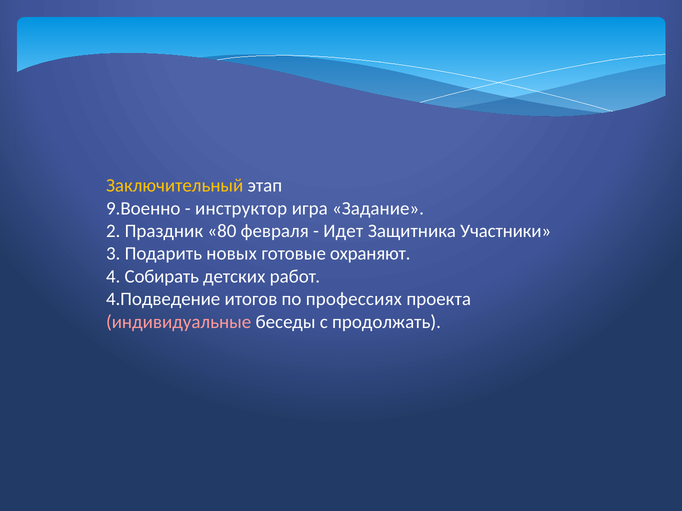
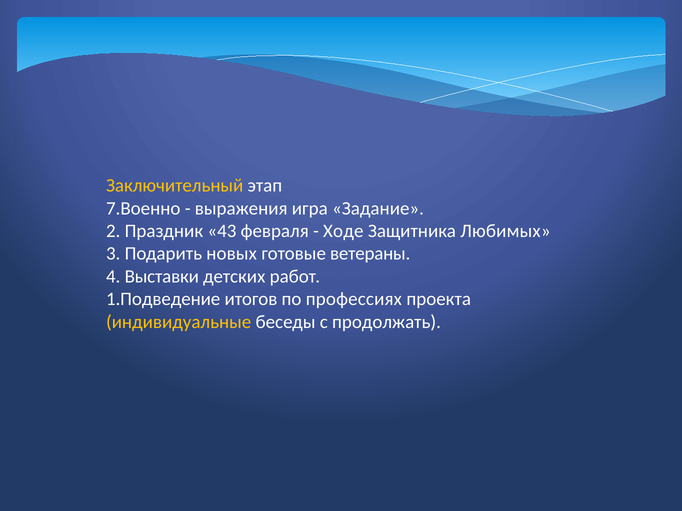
9.Военно: 9.Военно -> 7.Военно (143, 208)
инструктор: инструктор -> выражения (241, 208)
80: 80 -> 43 (222, 231)
Идет: Идет -> Ходе (343, 231)
Участники: Участники -> Любимых (505, 231)
охраняют: охраняют -> ветераны (370, 254)
Собирать: Собирать -> Выставки (162, 277)
4.Подведение: 4.Подведение -> 1.Подведение (163, 299)
индивидуальные colour: pink -> yellow (179, 322)
